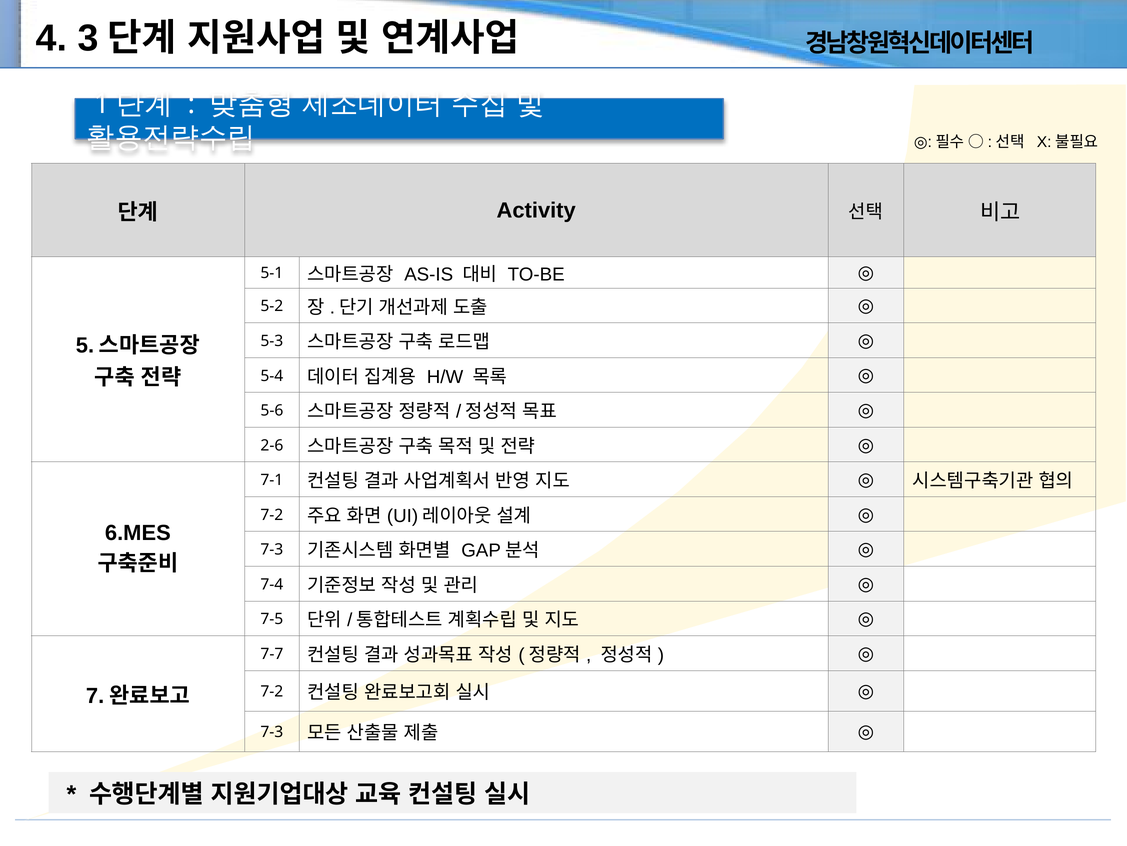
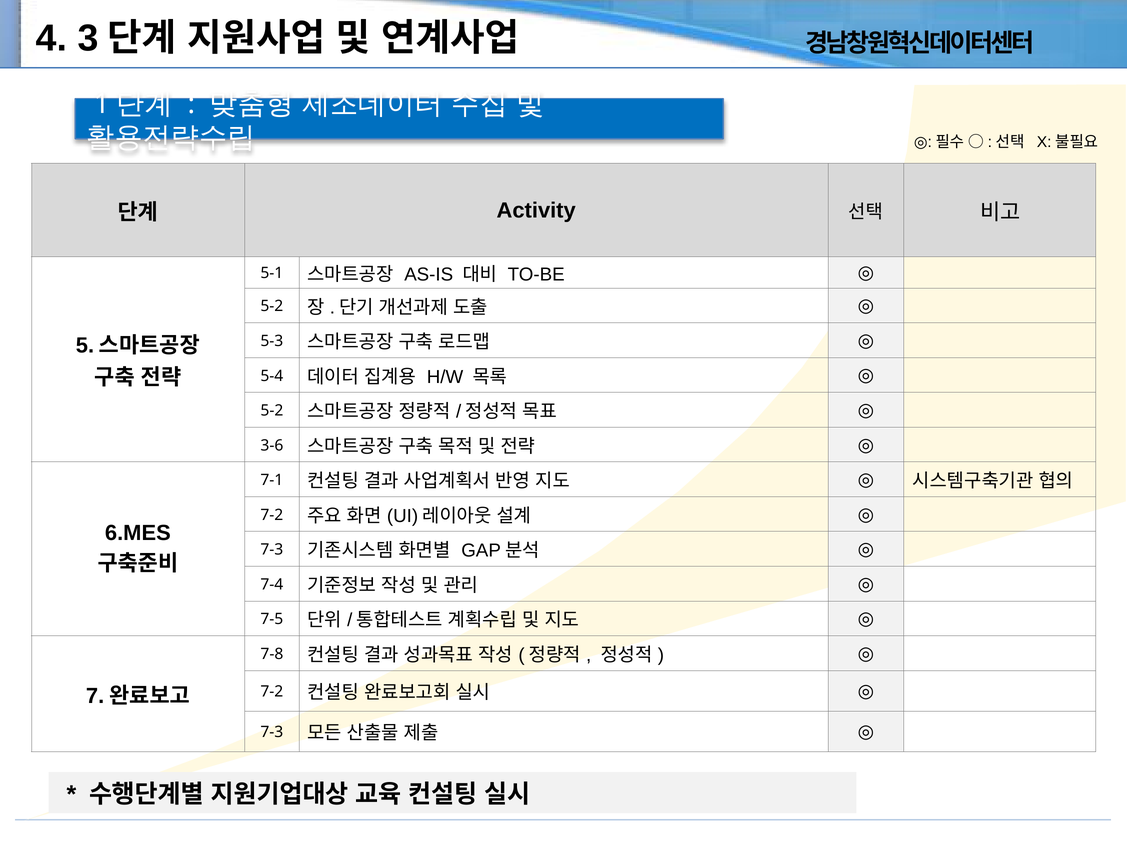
5-6: 5-6 -> 5-2 (272, 410)
2-6: 2-6 -> 3-6 (272, 445)
7-7: 7-7 -> 7-8 (272, 653)
